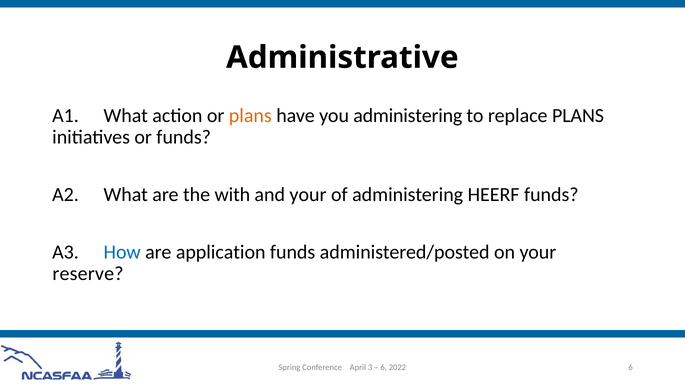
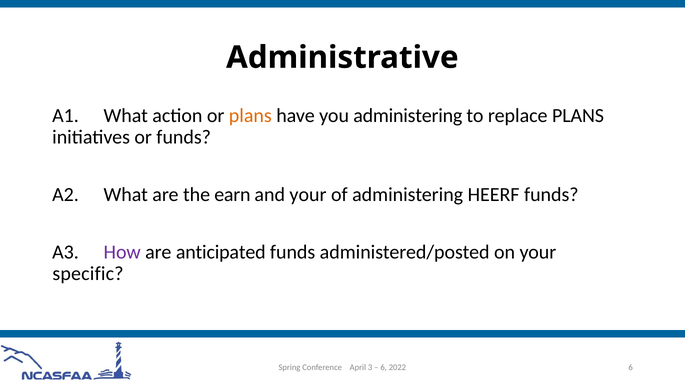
with: with -> earn (232, 195)
How colour: blue -> purple (122, 252)
application: application -> anticipated (221, 252)
reserve: reserve -> specific (88, 274)
